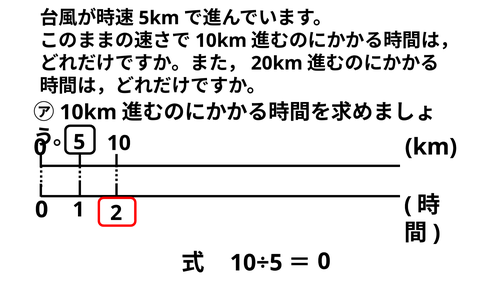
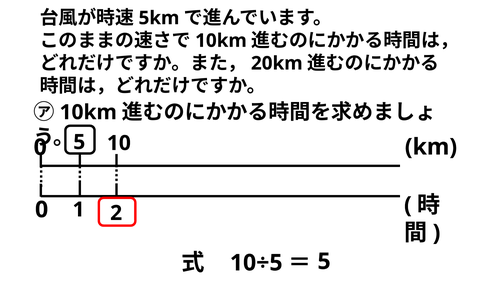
0: 0 -> 5 (324, 261)
